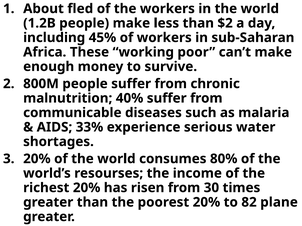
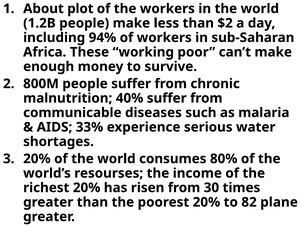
fled: fled -> plot (80, 9)
45%: 45% -> 94% (102, 38)
